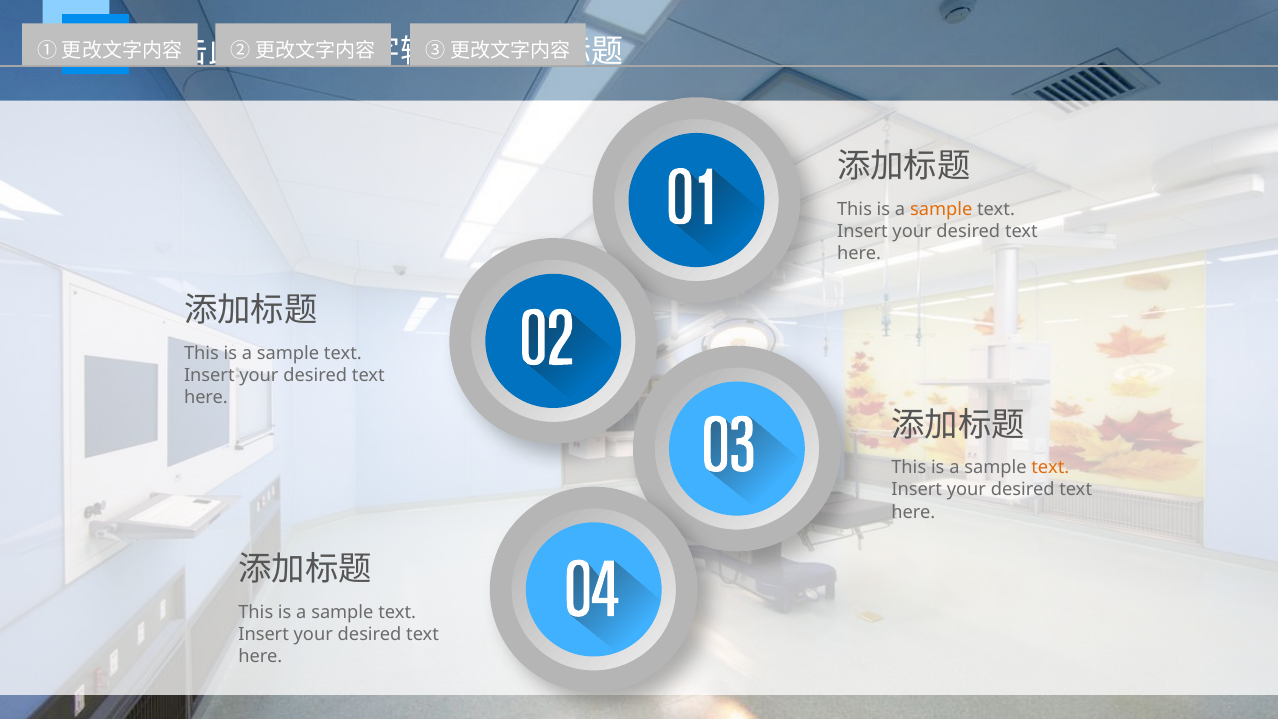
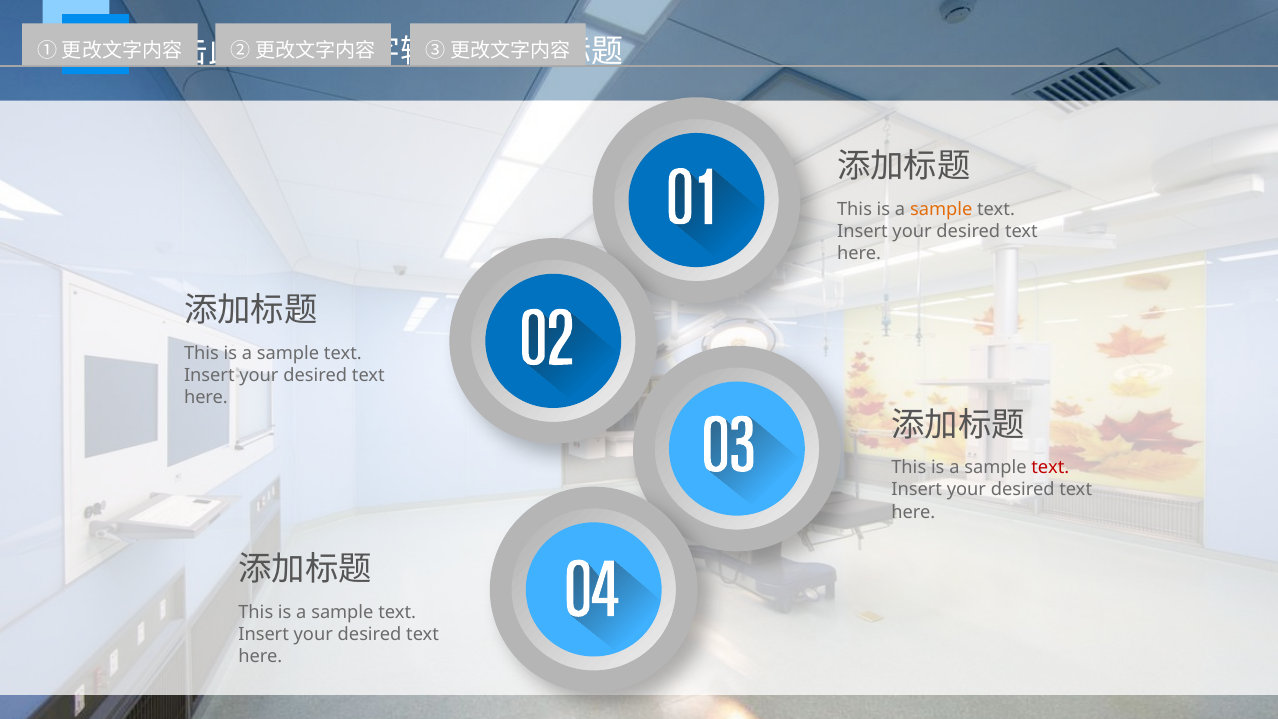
text colour: orange -> red (1050, 468)
